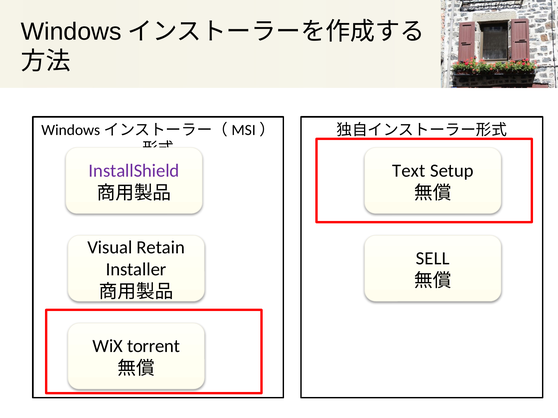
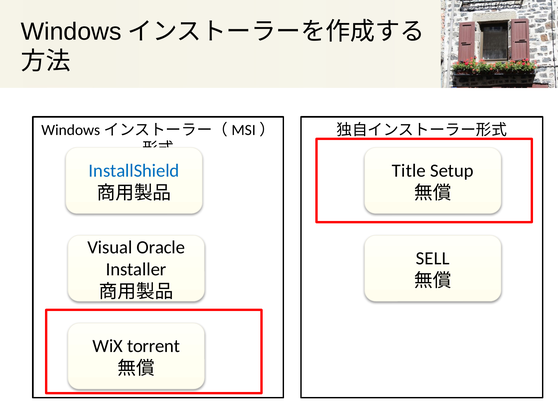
InstallShield colour: purple -> blue (134, 171)
Text: Text -> Title (409, 171)
Retain: Retain -> Oracle (161, 248)
